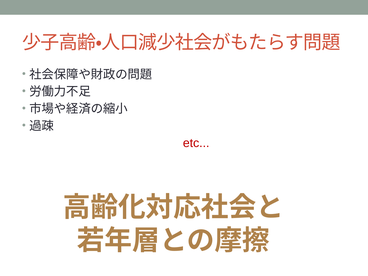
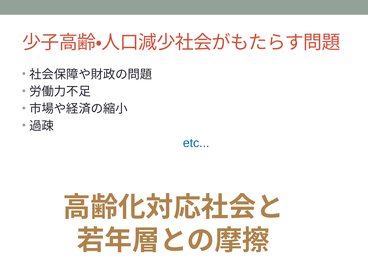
etc colour: red -> blue (196, 143)
